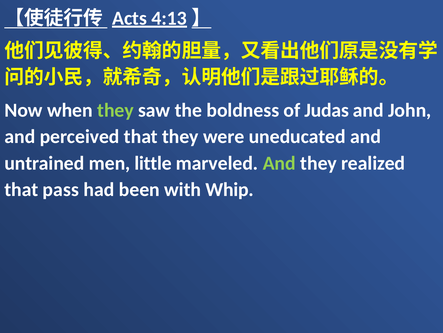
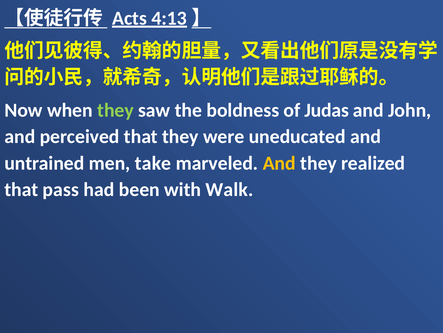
little: little -> take (153, 163)
And colour: light green -> yellow (279, 163)
Whip: Whip -> Walk (229, 189)
